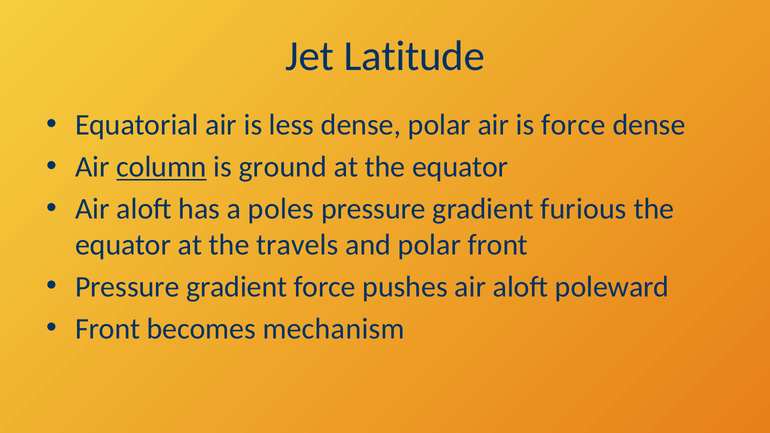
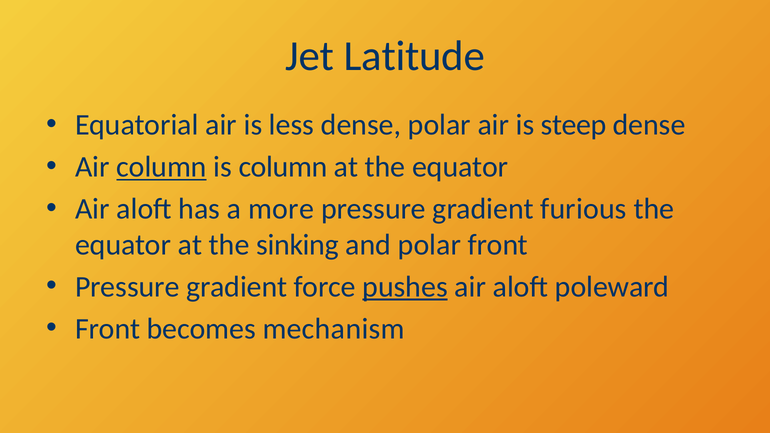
is force: force -> steep (574, 125)
is ground: ground -> column (283, 167)
poles: poles -> more (281, 209)
travels: travels -> sinking (298, 245)
pushes underline: none -> present (405, 287)
